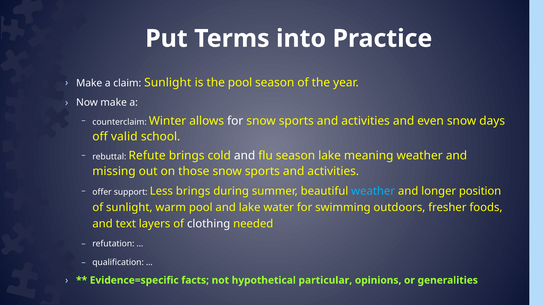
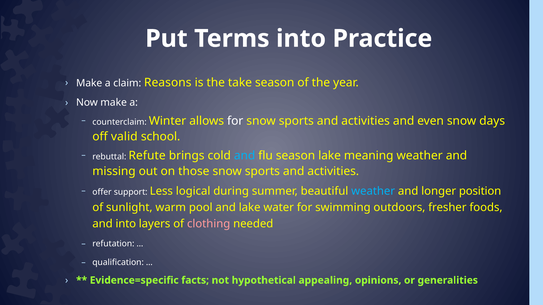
claim Sunlight: Sunlight -> Reasons (168, 83)
the pool: pool -> take (240, 83)
and colour: white -> light blue (245, 156)
Less brings: brings -> logical (193, 191)
and text: text -> into (126, 224)
clothing colour: white -> pink (209, 224)
particular: particular -> appealing (325, 281)
